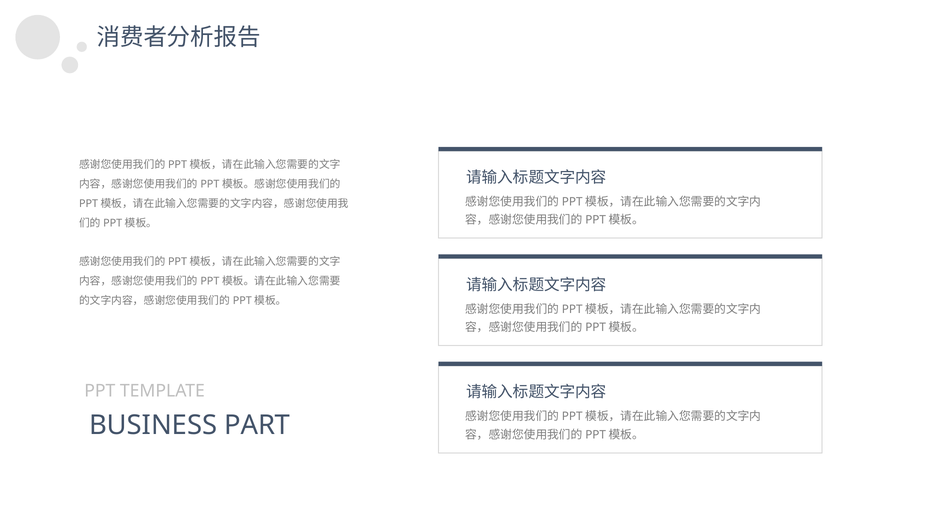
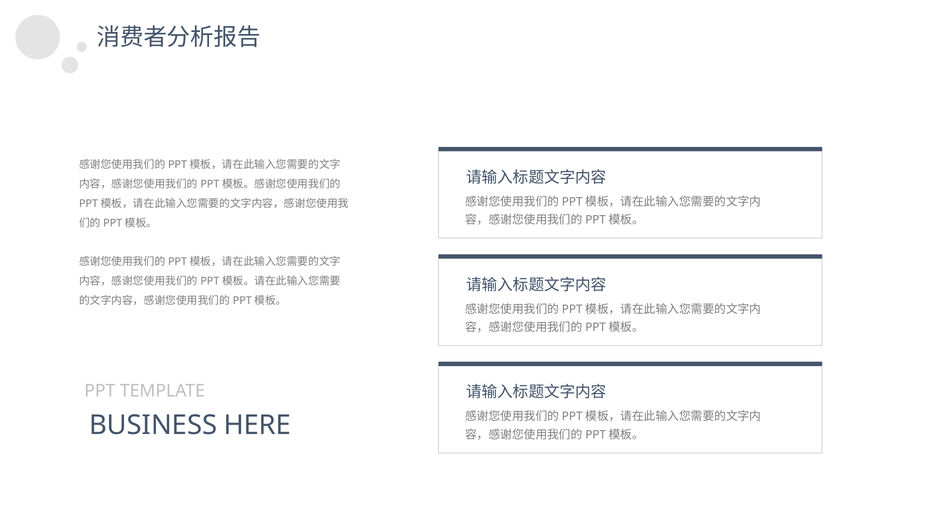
PART: PART -> HERE (257, 425)
